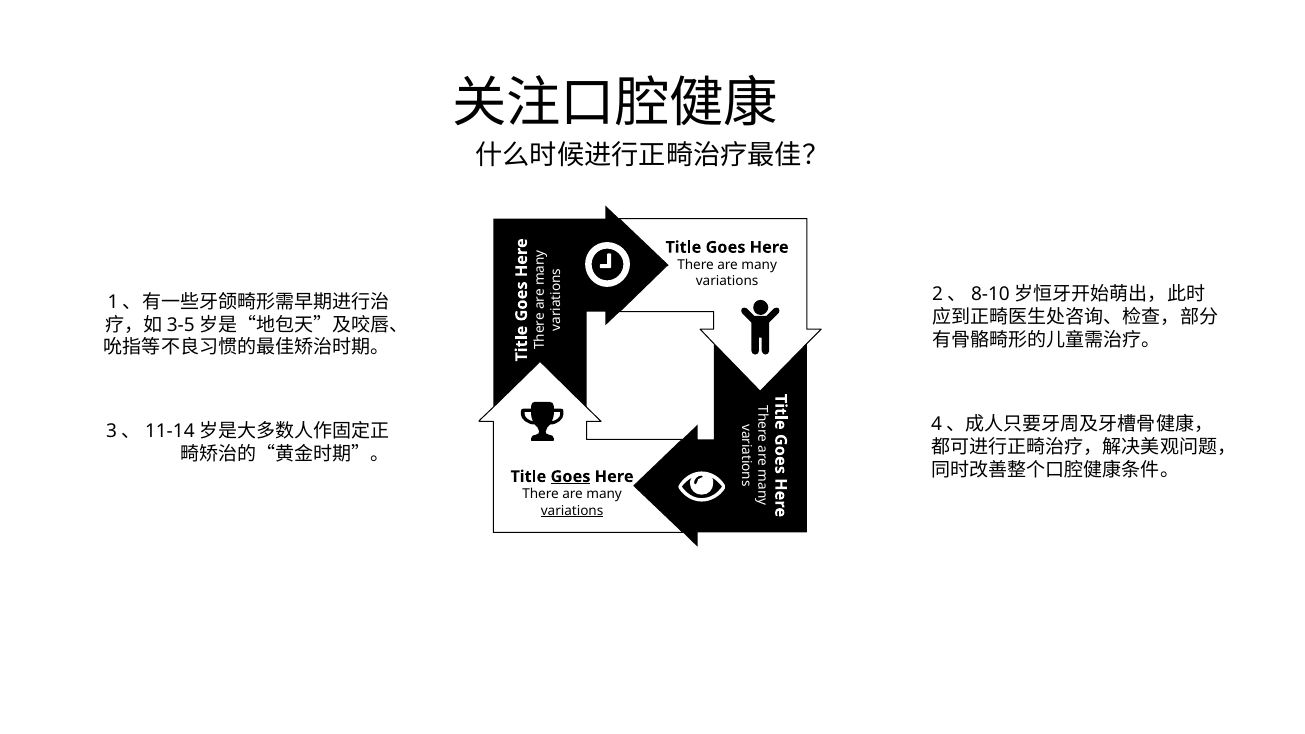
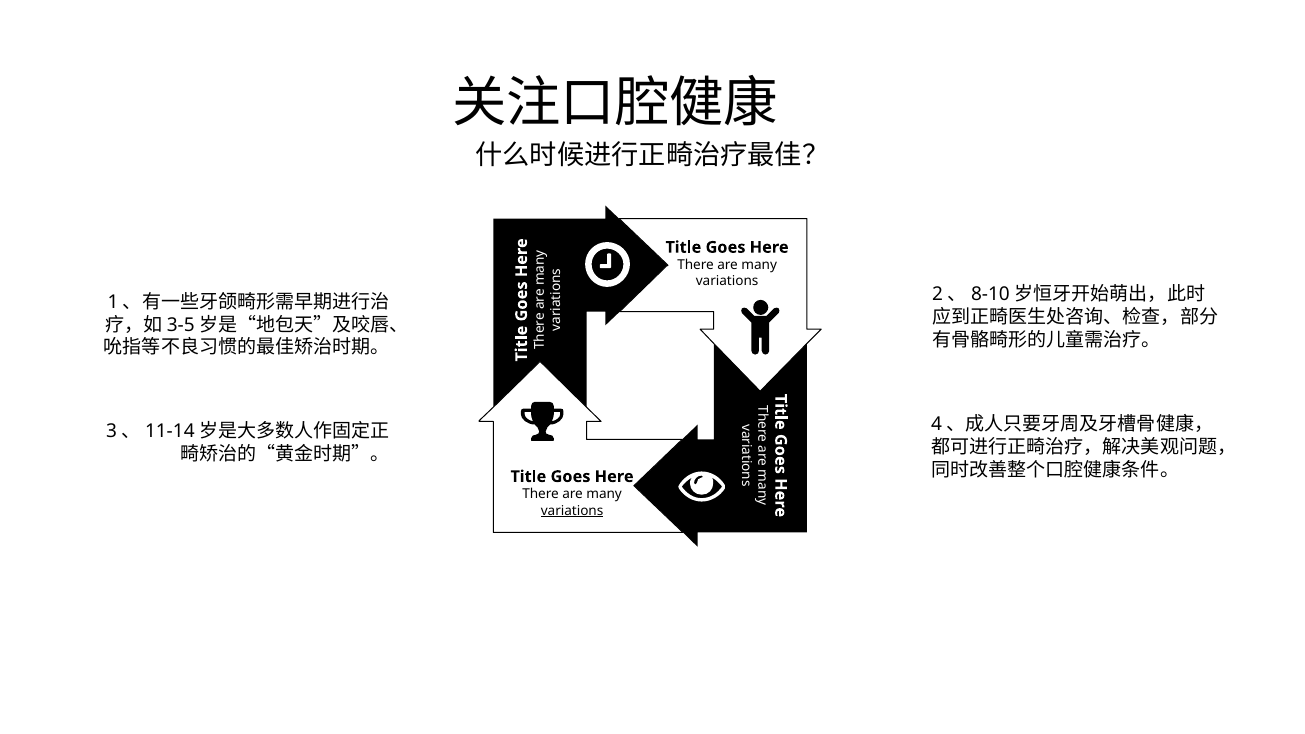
Goes underline: present -> none (570, 477)
